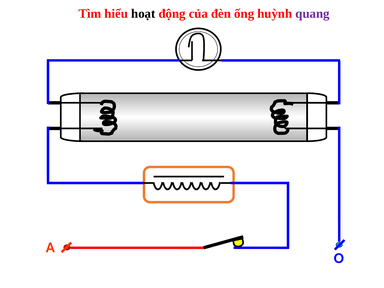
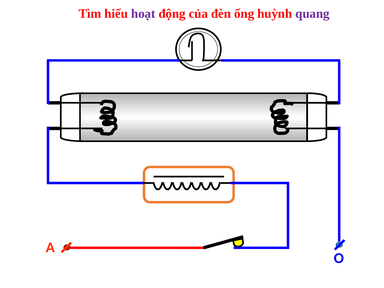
hoạt colour: black -> purple (143, 14)
